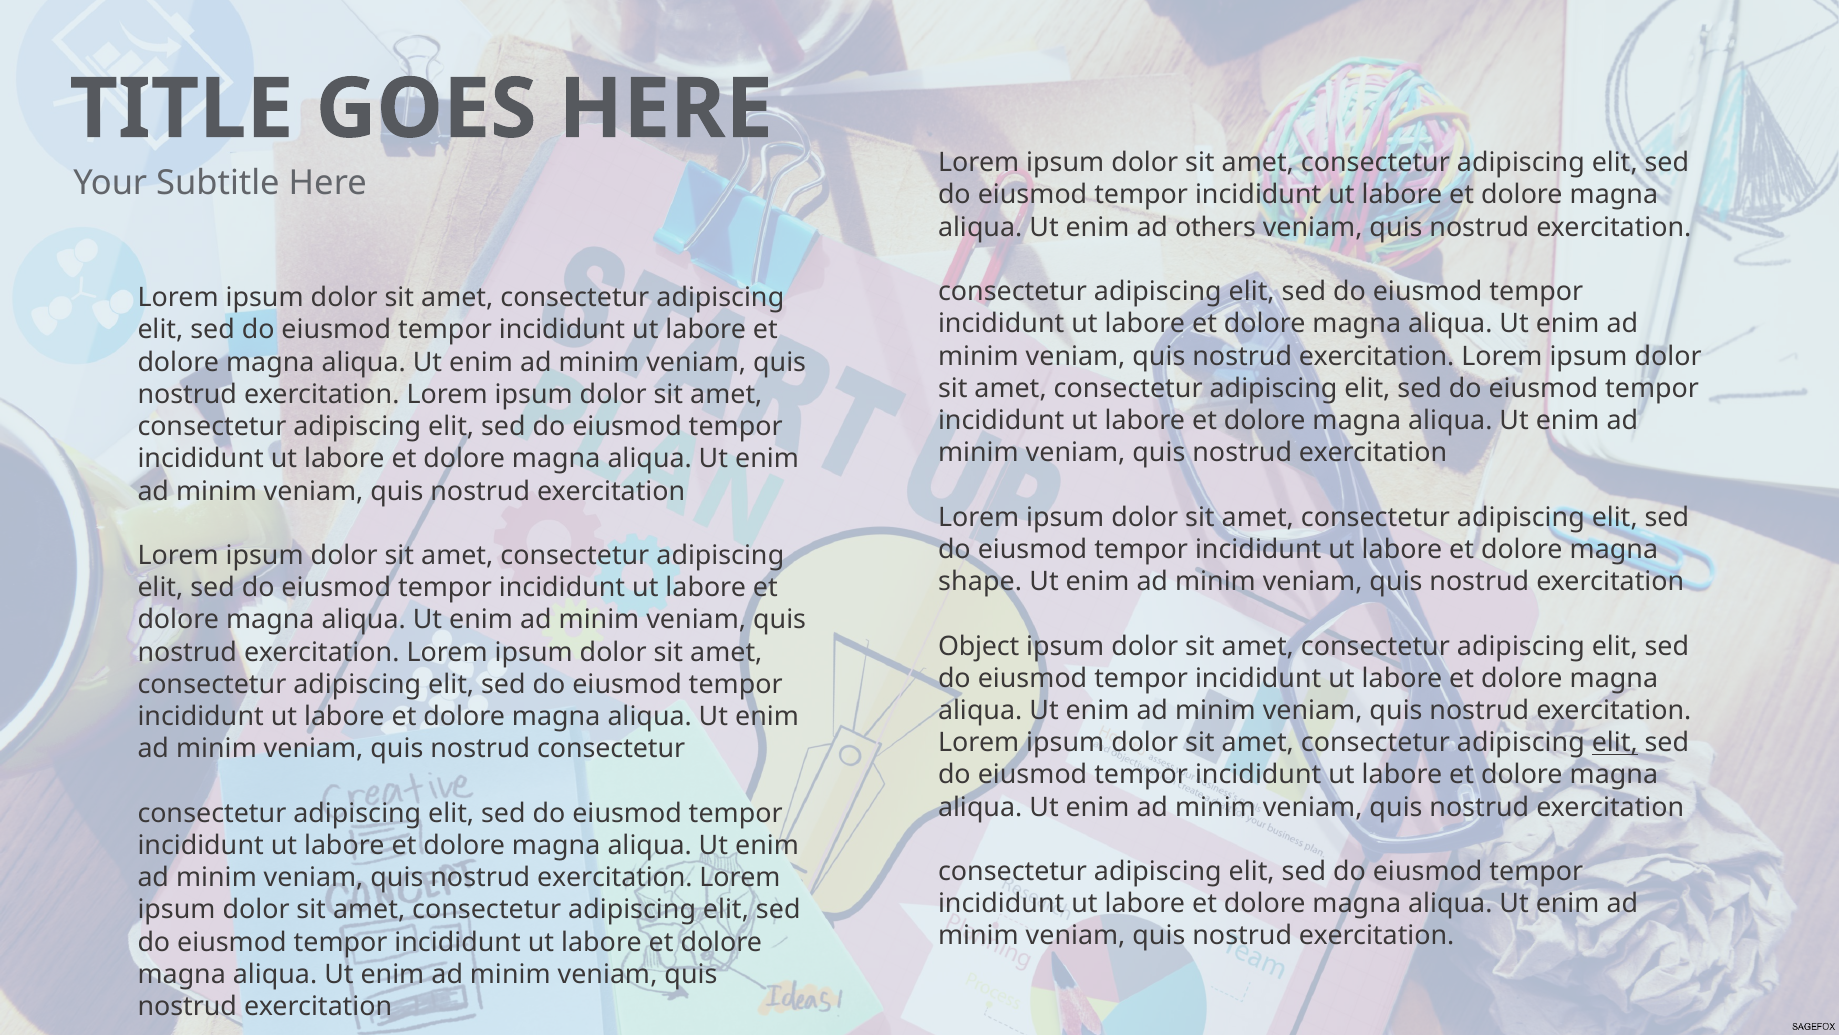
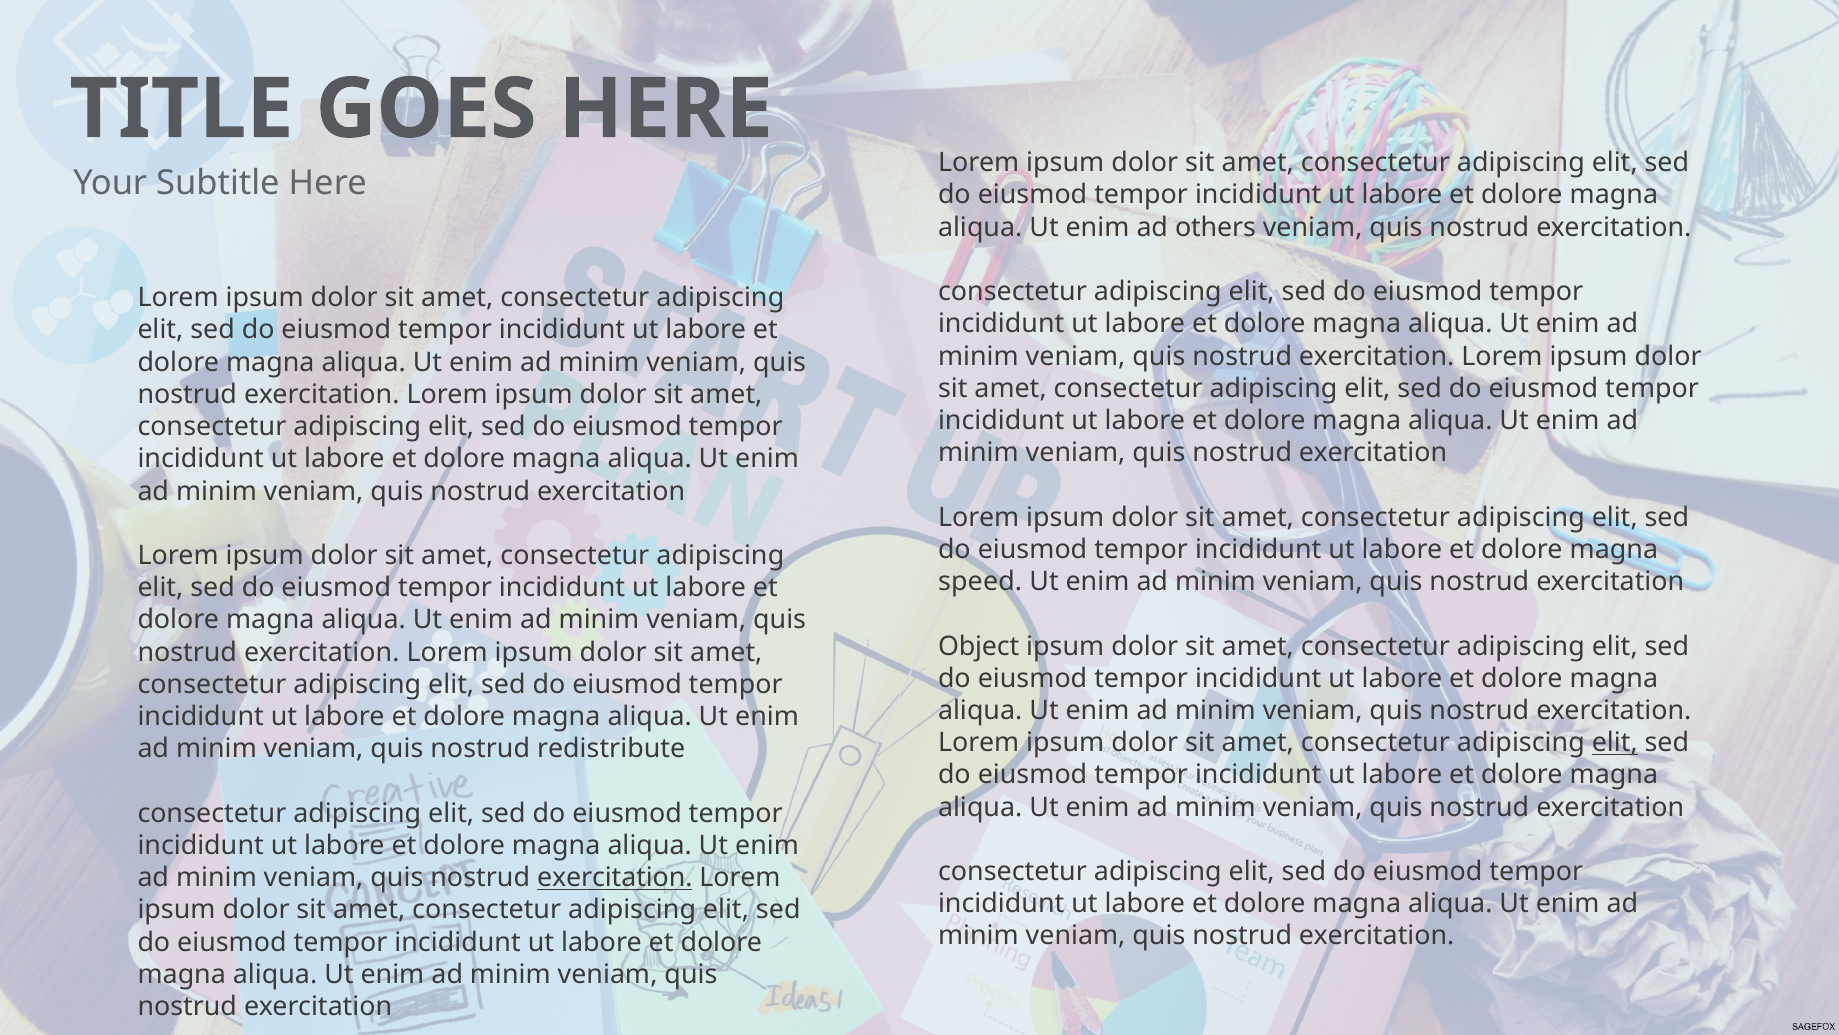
shape: shape -> speed (980, 581)
nostrud consectetur: consectetur -> redistribute (611, 749)
exercitation underline: none -> present (615, 877)
